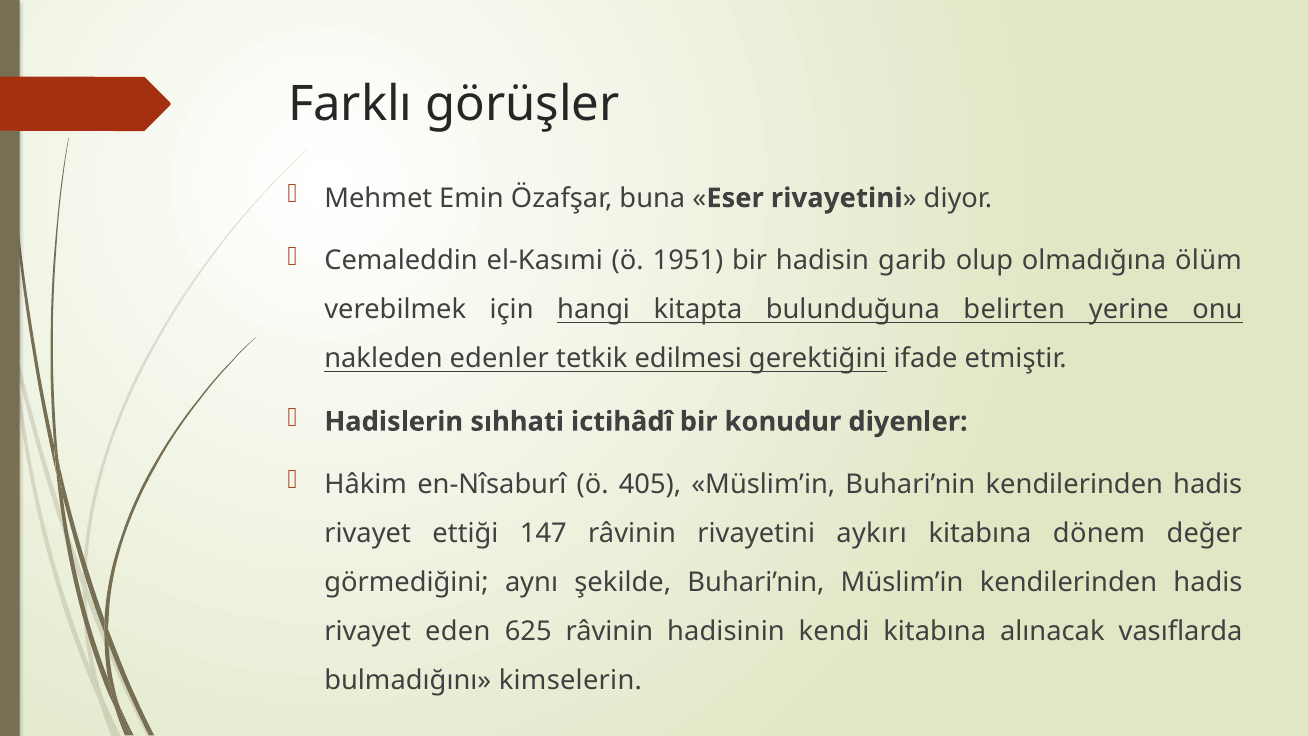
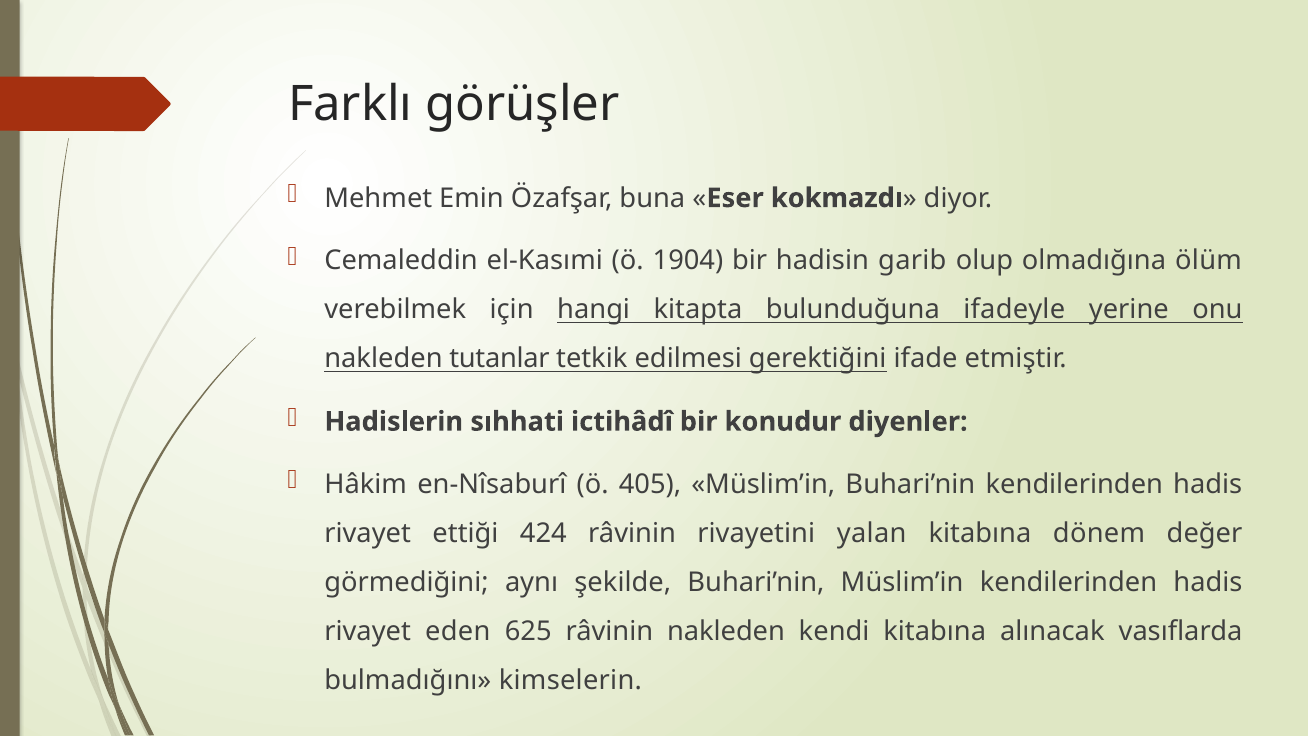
Eser rivayetini: rivayetini -> kokmazdı (837, 198)
1951: 1951 -> 1904 (688, 261)
belirten: belirten -> ifadeyle (1014, 310)
edenler: edenler -> tutanlar (499, 359)
147: 147 -> 424 (543, 533)
aykırı: aykırı -> yalan (872, 533)
râvinin hadisinin: hadisinin -> nakleden (726, 631)
